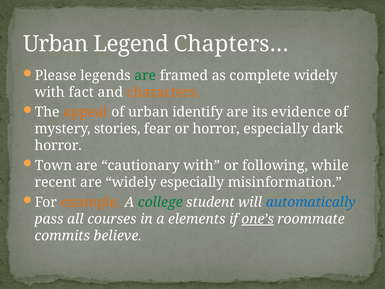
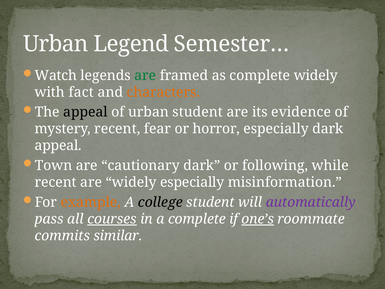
Chapters…: Chapters… -> Semester… (231, 44)
Please: Please -> Watch (56, 75)
appeal colour: orange -> black (85, 112)
urban identify: identify -> student (198, 112)
mystery stories: stories -> recent (117, 129)
horror: horror -> appeal (58, 145)
cautionary with: with -> dark (202, 165)
college colour: green -> black (160, 202)
automatically colour: blue -> purple (311, 202)
courses underline: none -> present (112, 219)
a elements: elements -> complete (197, 219)
believe: believe -> similar (118, 236)
